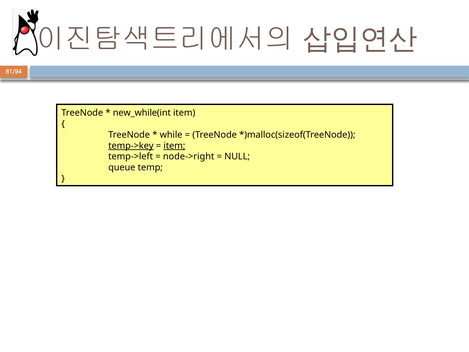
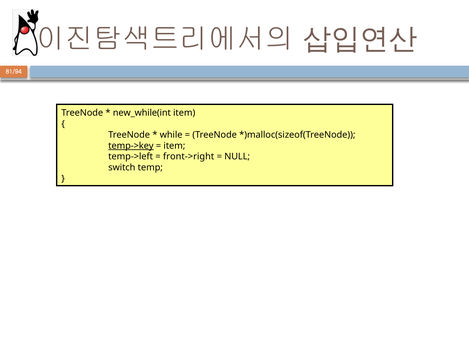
item underline: present -> none (174, 146)
node->right: node->right -> front->right (189, 157)
queue: queue -> switch (122, 167)
